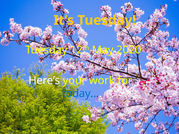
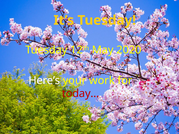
today… colour: blue -> red (81, 94)
